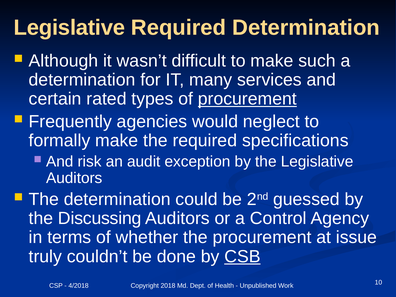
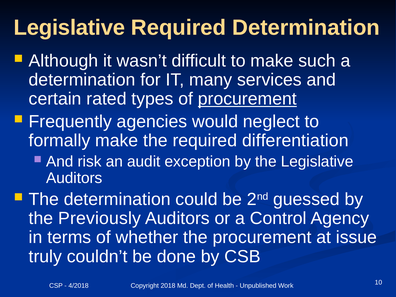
specifications: specifications -> differentiation (295, 140)
Discussing: Discussing -> Previously (100, 218)
CSB underline: present -> none (242, 256)
